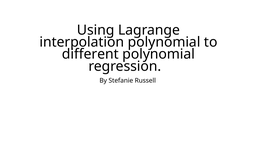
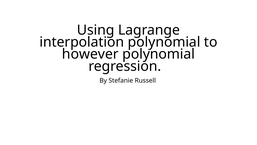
different: different -> however (90, 54)
